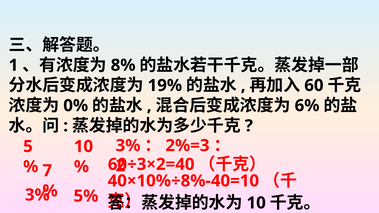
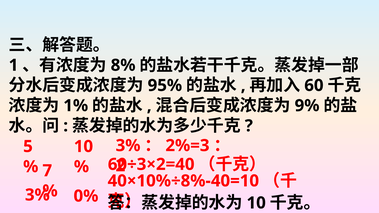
19%: 19% -> 95% (165, 86)
0%: 0% -> 1% (76, 106)
6%: 6% -> 9% (307, 106)
5%: 5% -> 0% (86, 196)
